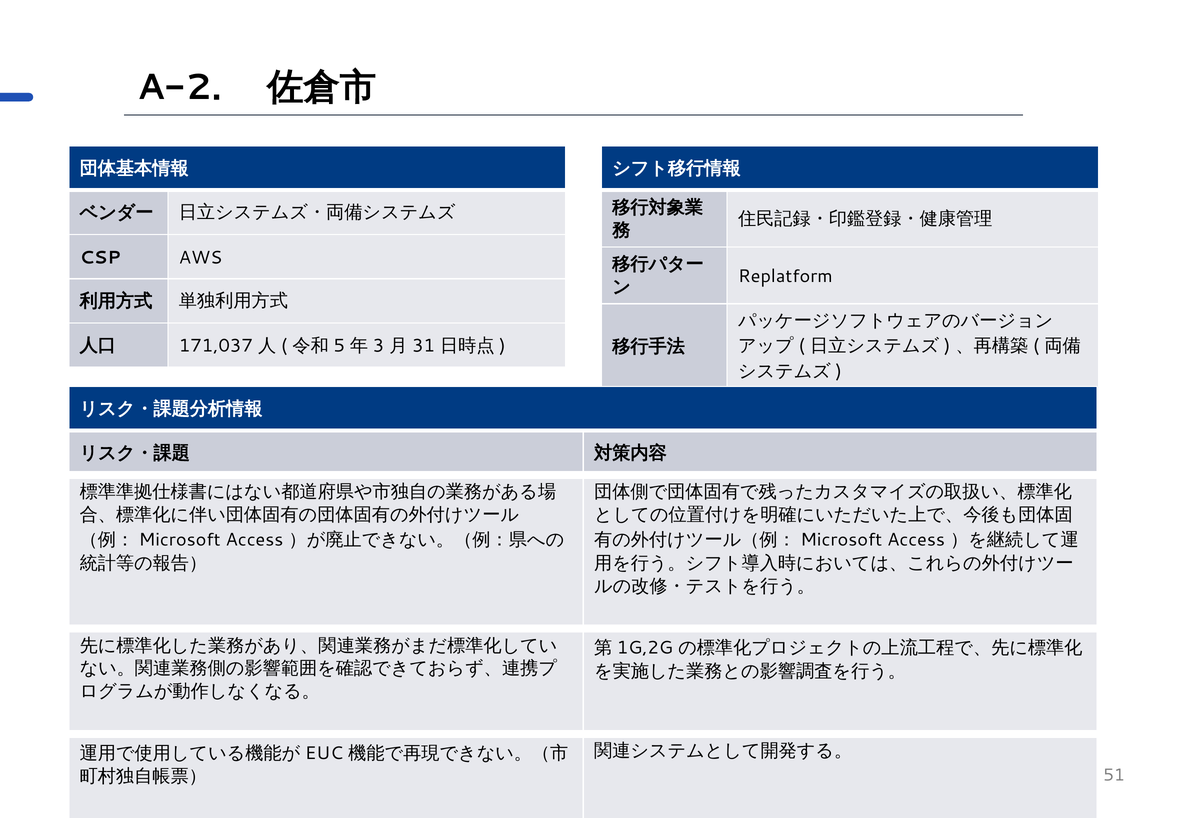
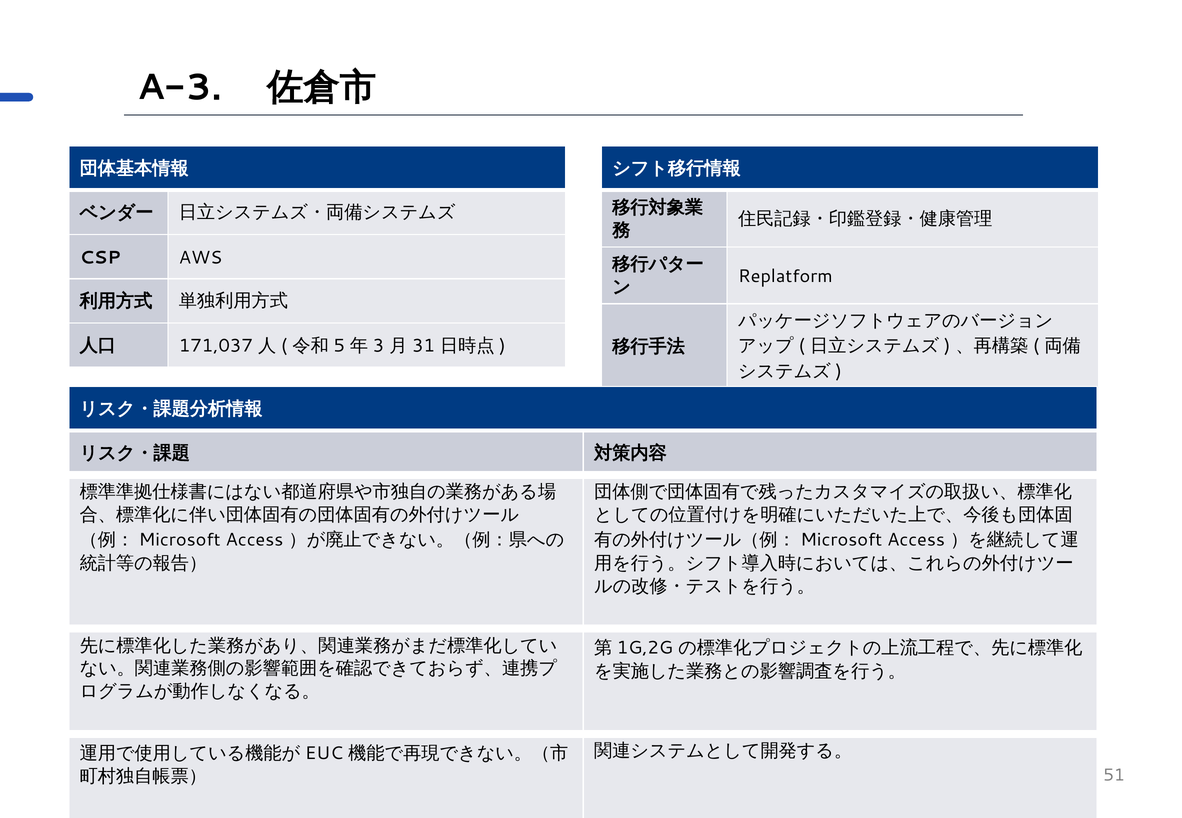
A-2: A-2 -> A-3 (180, 87)
